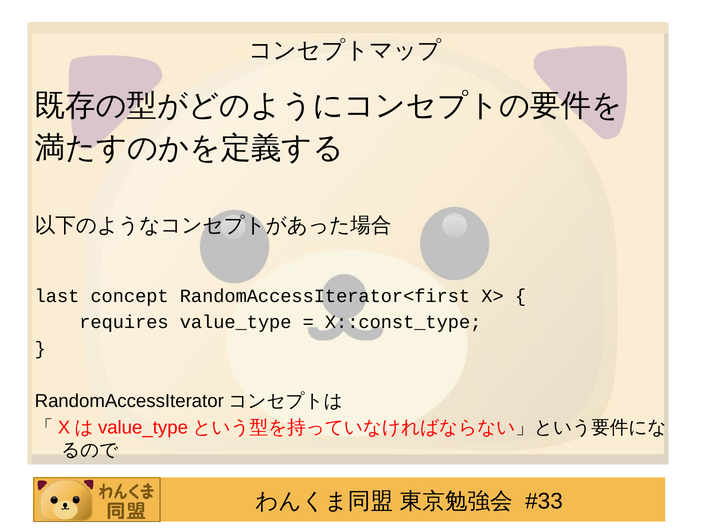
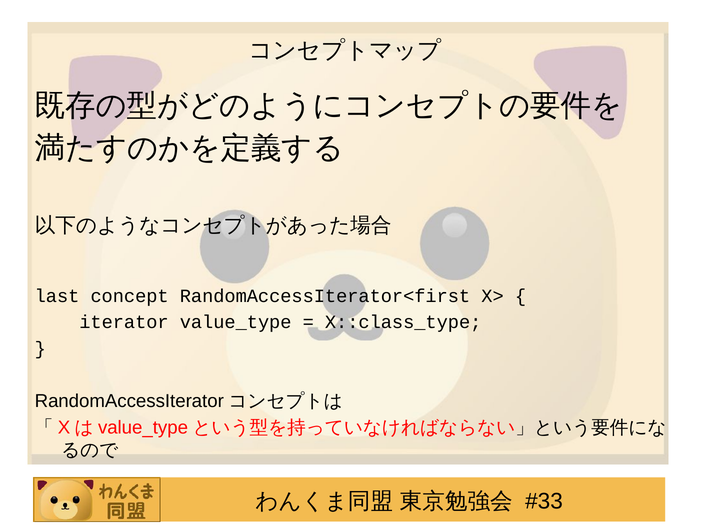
requires: requires -> iterator (124, 322)
X::const_type: X::const_type -> X::class_type (403, 322)
